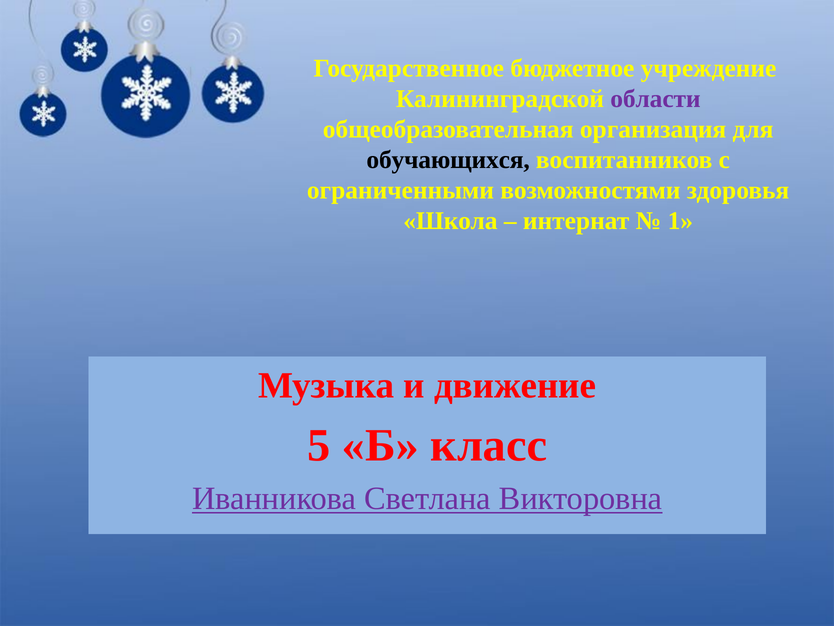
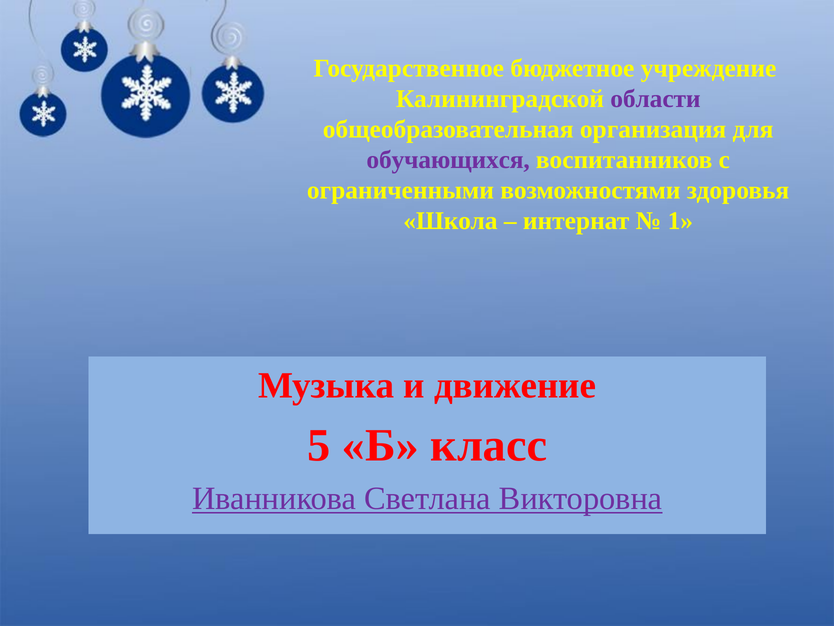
обучающихся colour: black -> purple (448, 160)
